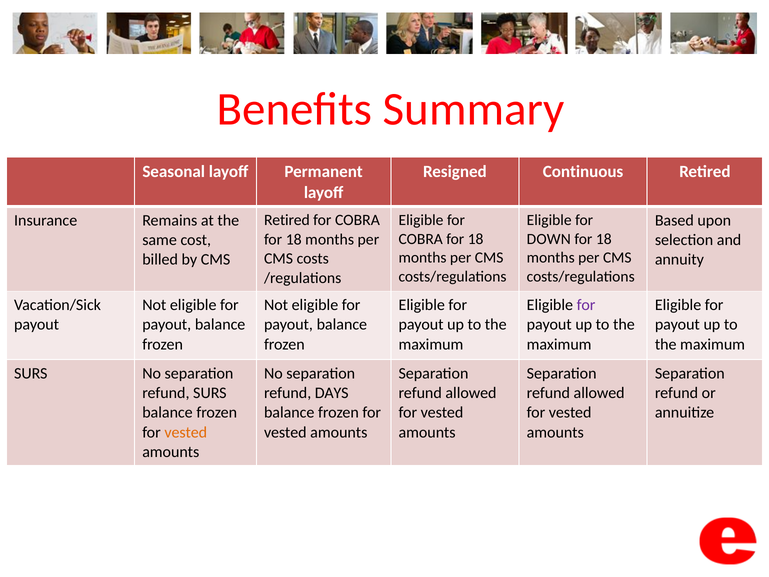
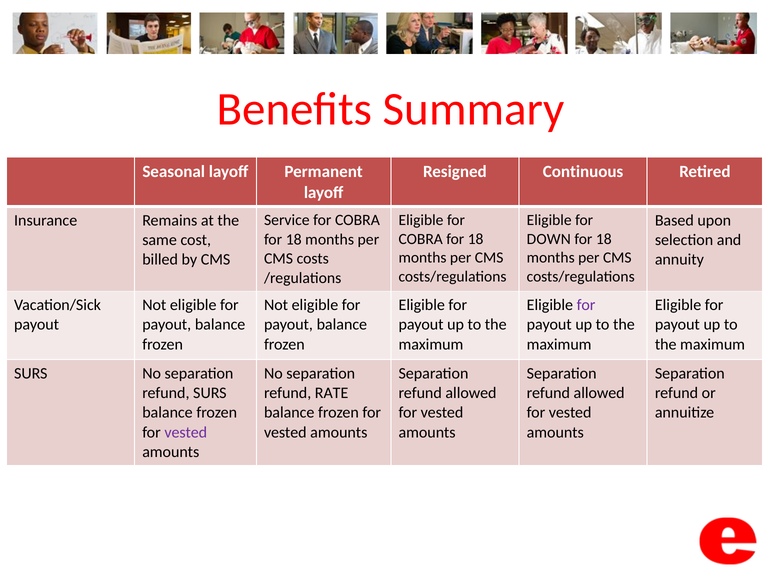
Retired: Retired -> Service (287, 220)
DAYS: DAYS -> RATE (332, 393)
vested colour: orange -> purple (186, 432)
